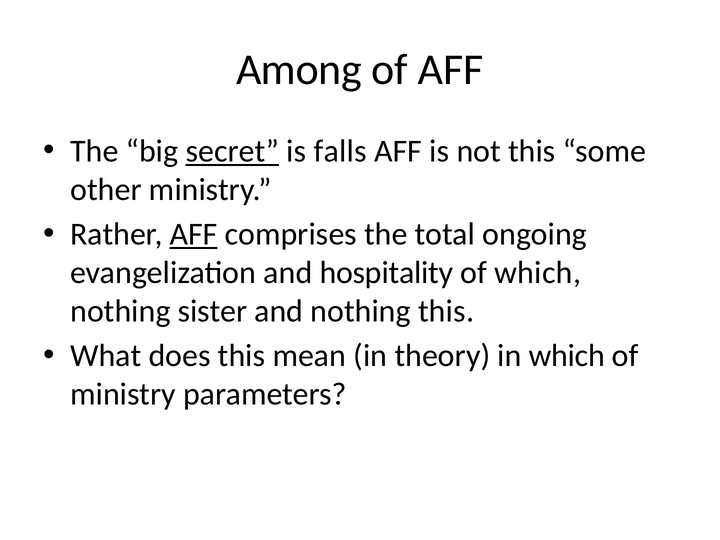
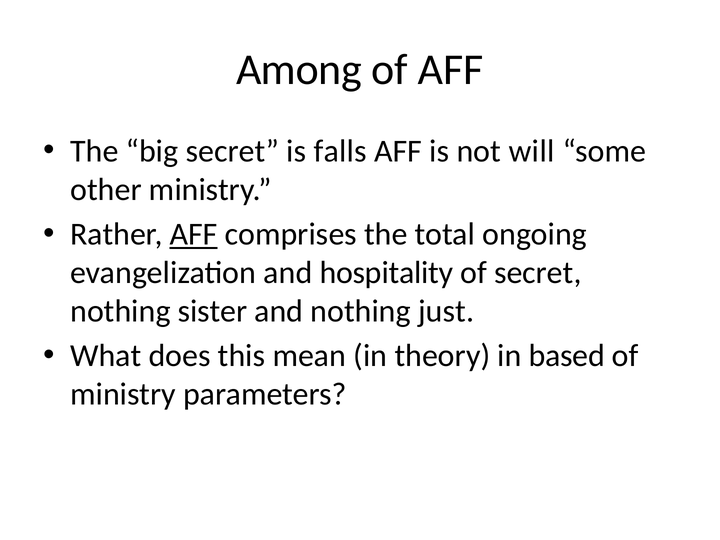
secret underline: present -> none (232, 151)
not this: this -> will (532, 151)
of which: which -> secret (538, 273)
nothing this: this -> just (446, 311)
in which: which -> based (567, 356)
